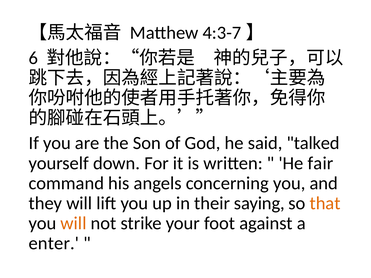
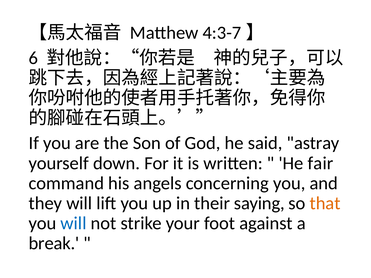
talked: talked -> astray (313, 143)
will colour: orange -> blue (73, 223)
enter: enter -> break (54, 243)
